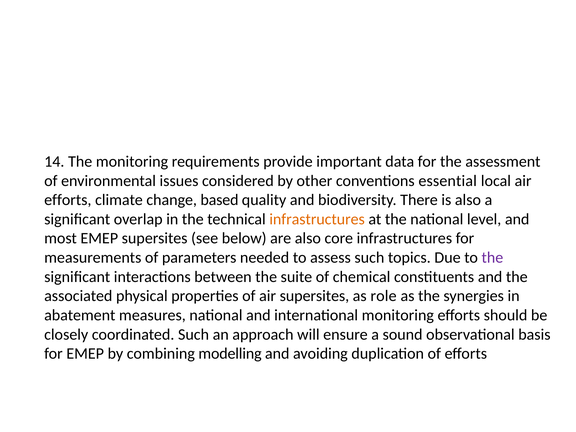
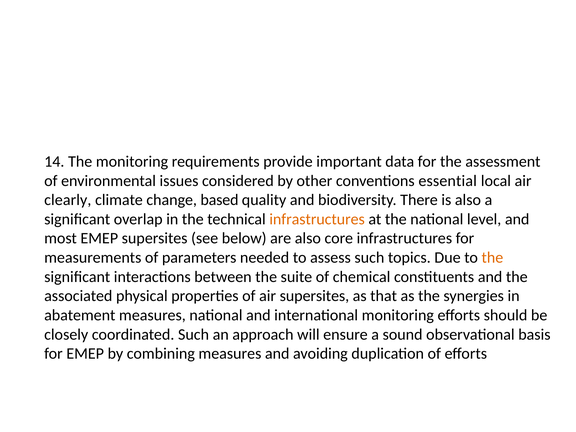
efforts: efforts -> clearly (68, 200)
the colour: purple -> orange (492, 258)
role: role -> that (384, 296)
combining modelling: modelling -> measures (230, 354)
